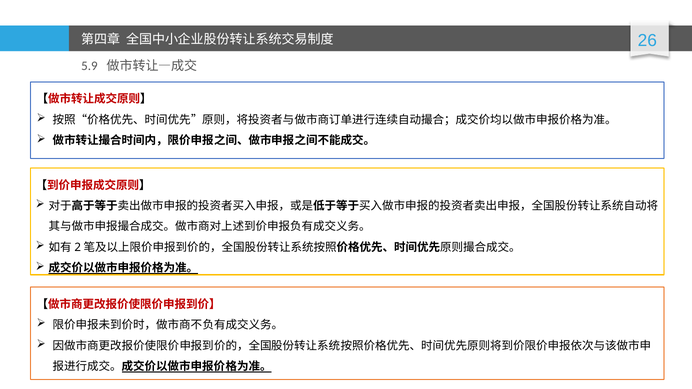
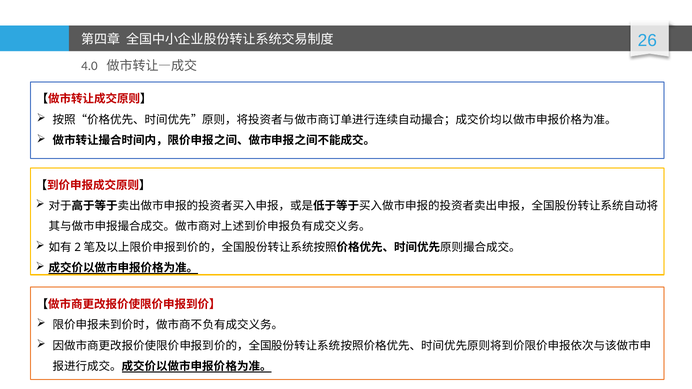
5.9: 5.9 -> 4.0 (89, 66)
